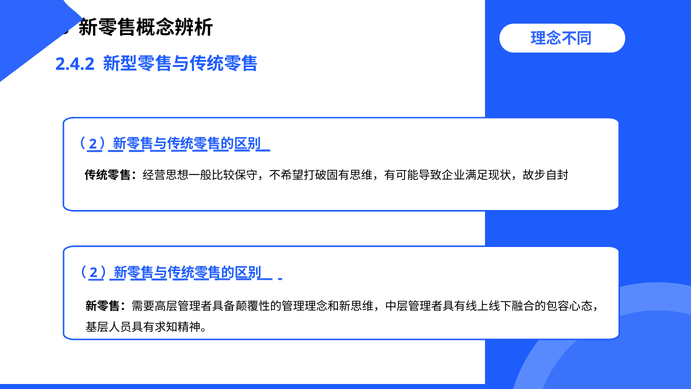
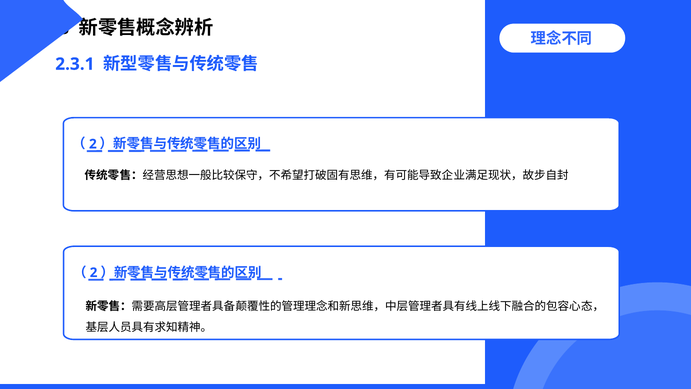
2.4.2: 2.4.2 -> 2.3.1 (75, 64)
